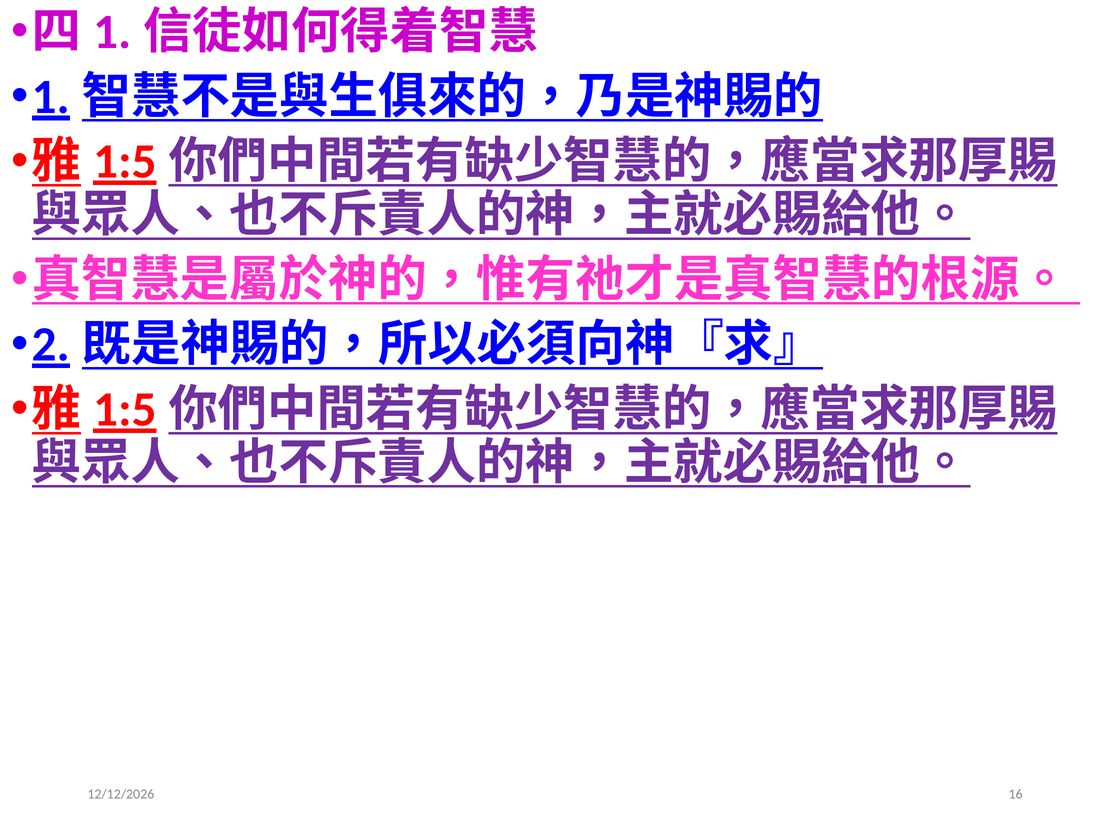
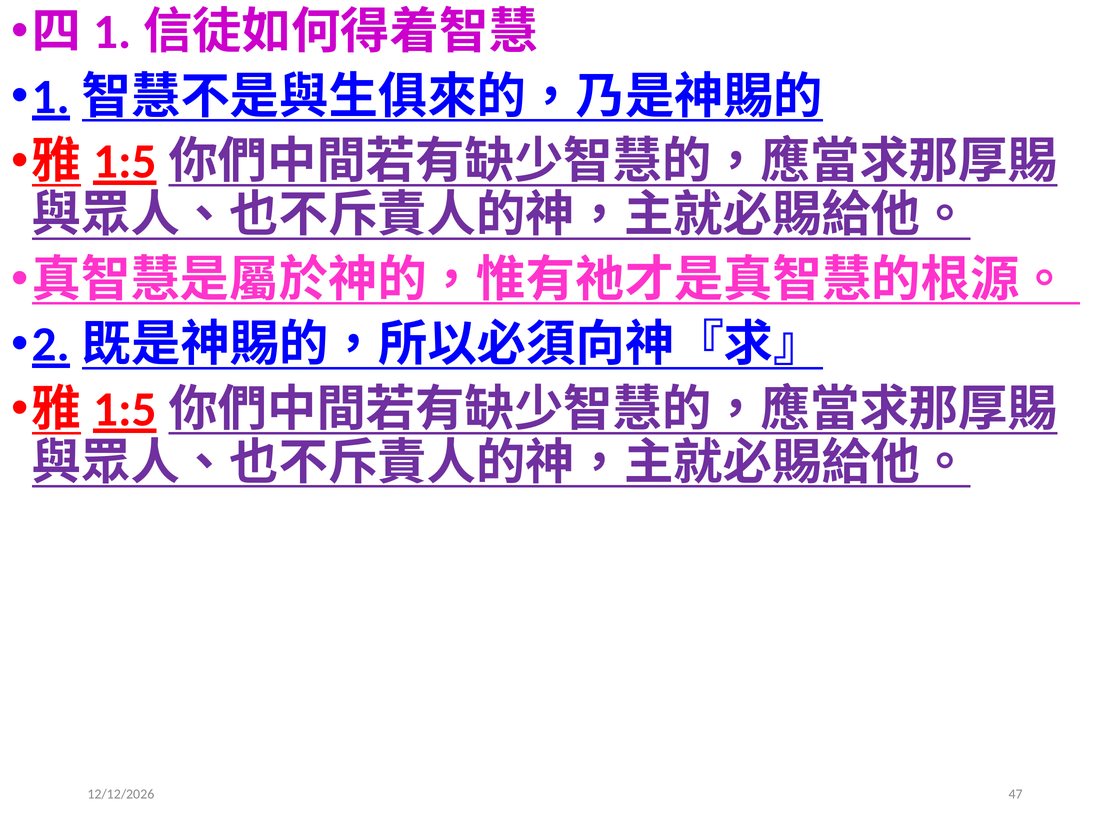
16: 16 -> 47 (1016, 795)
